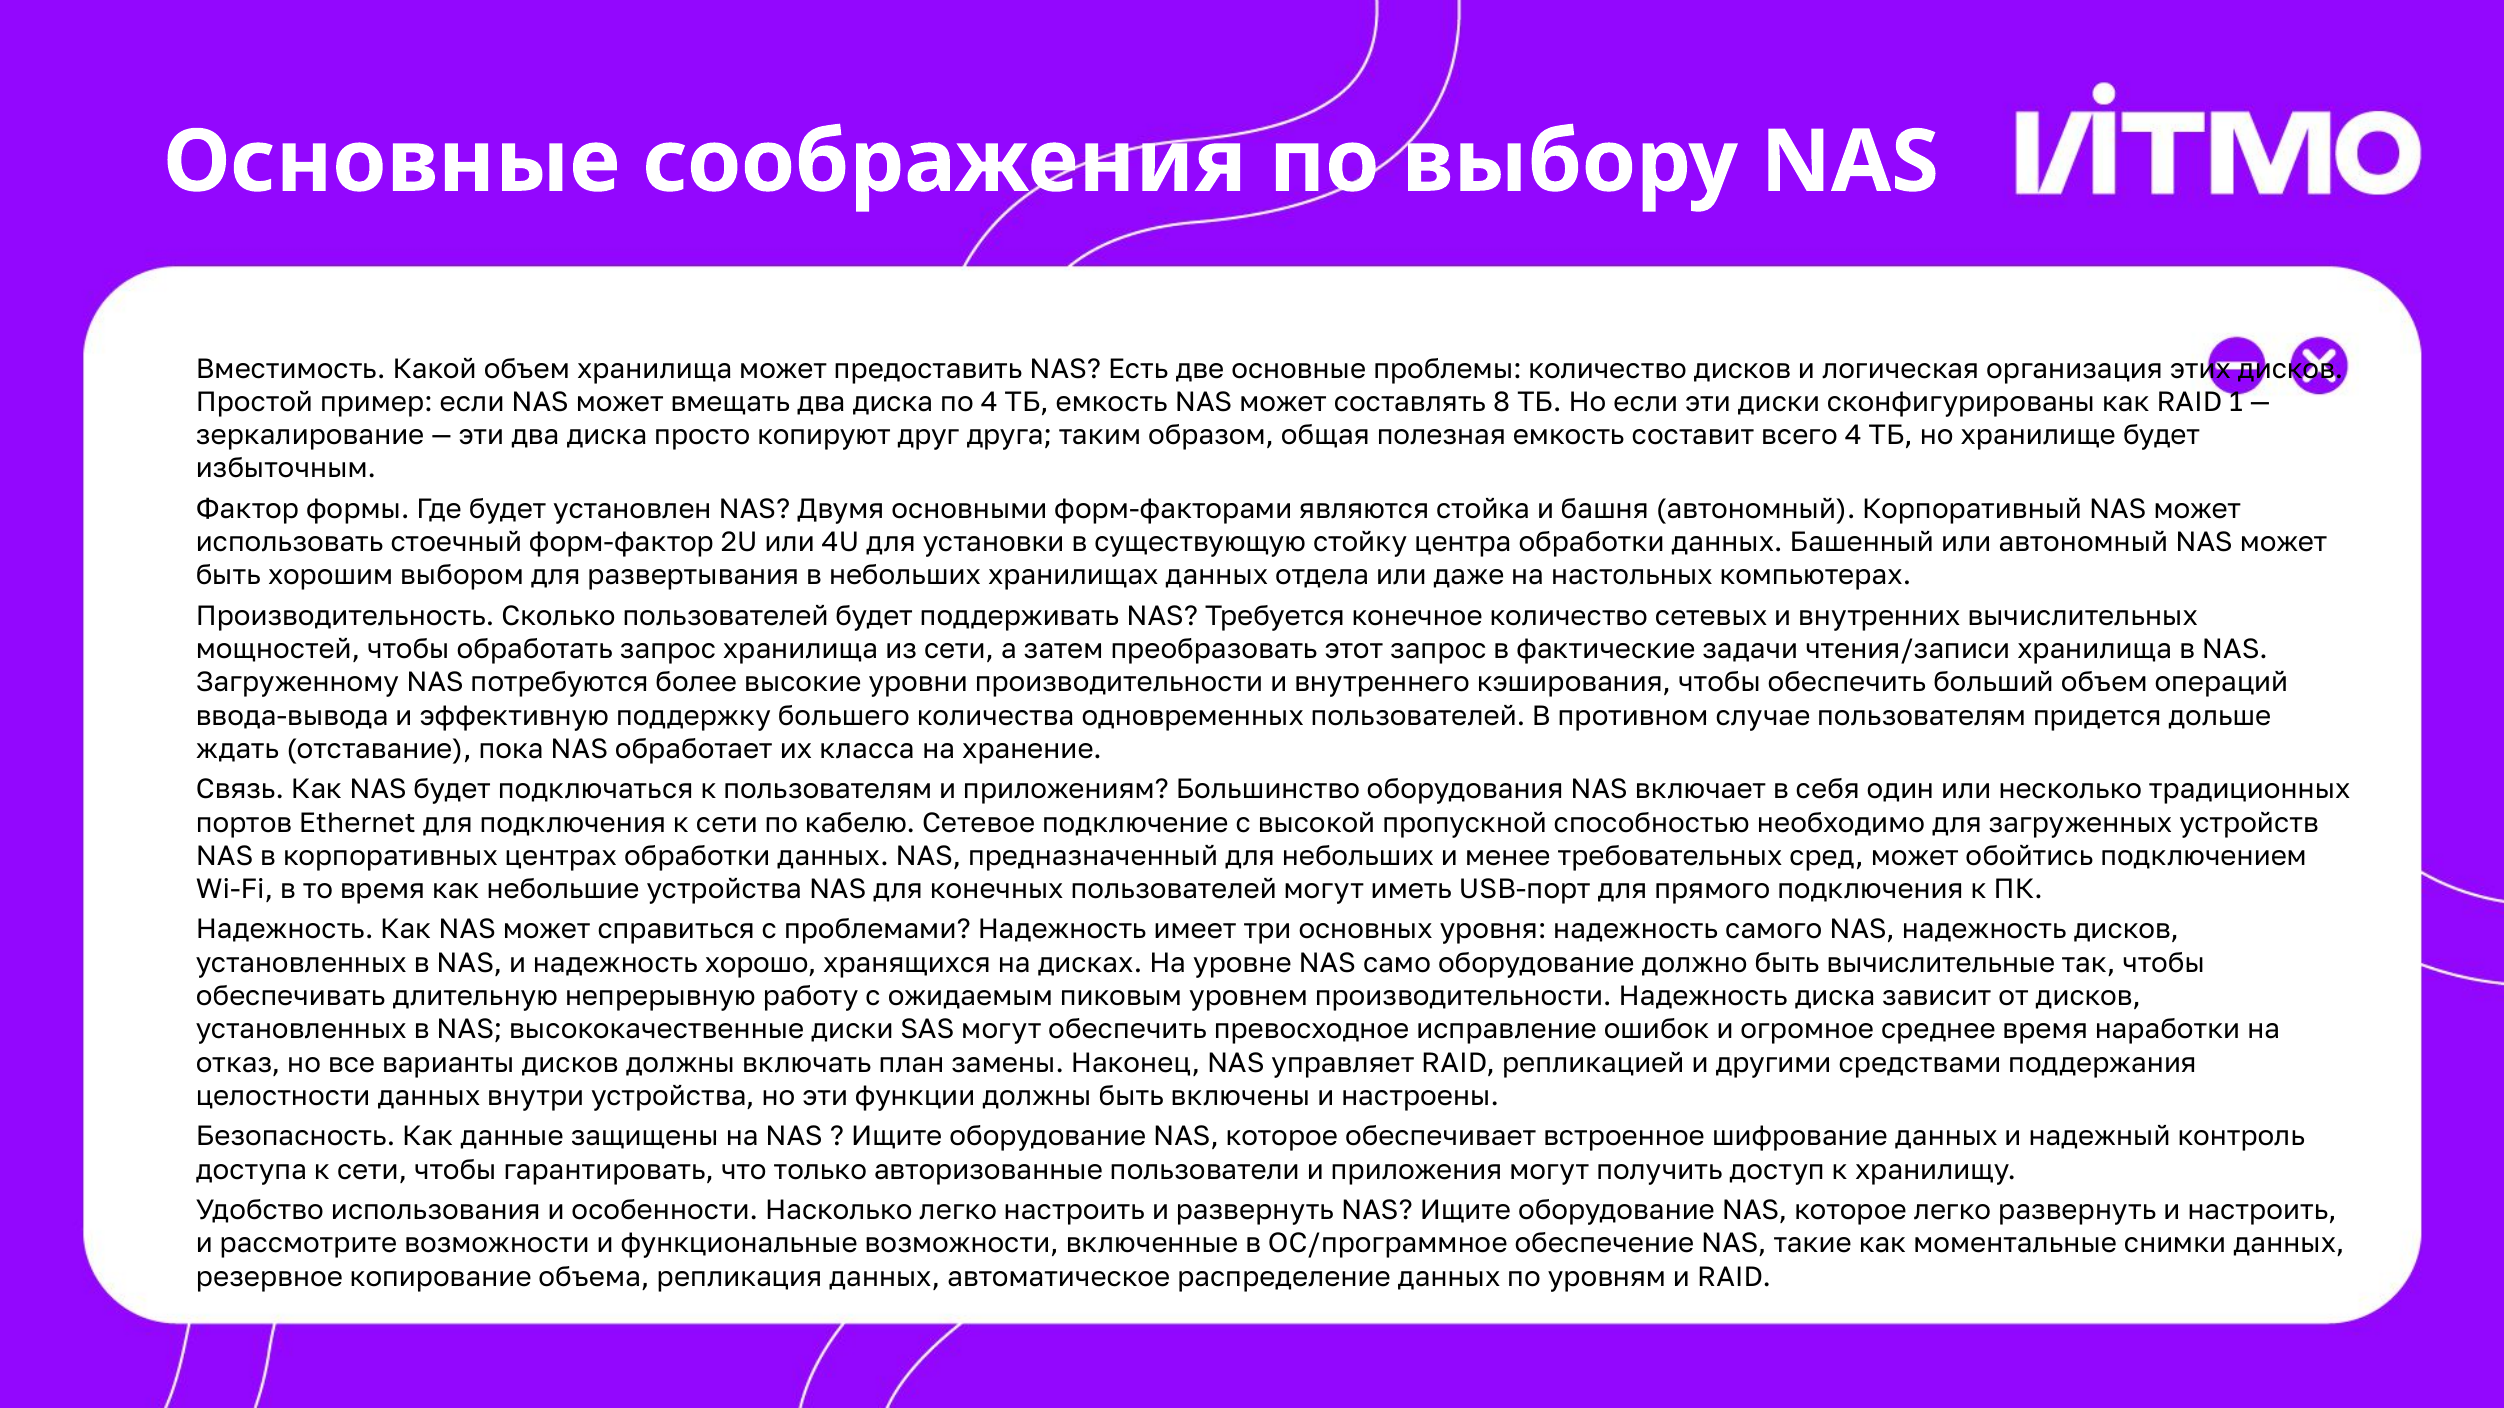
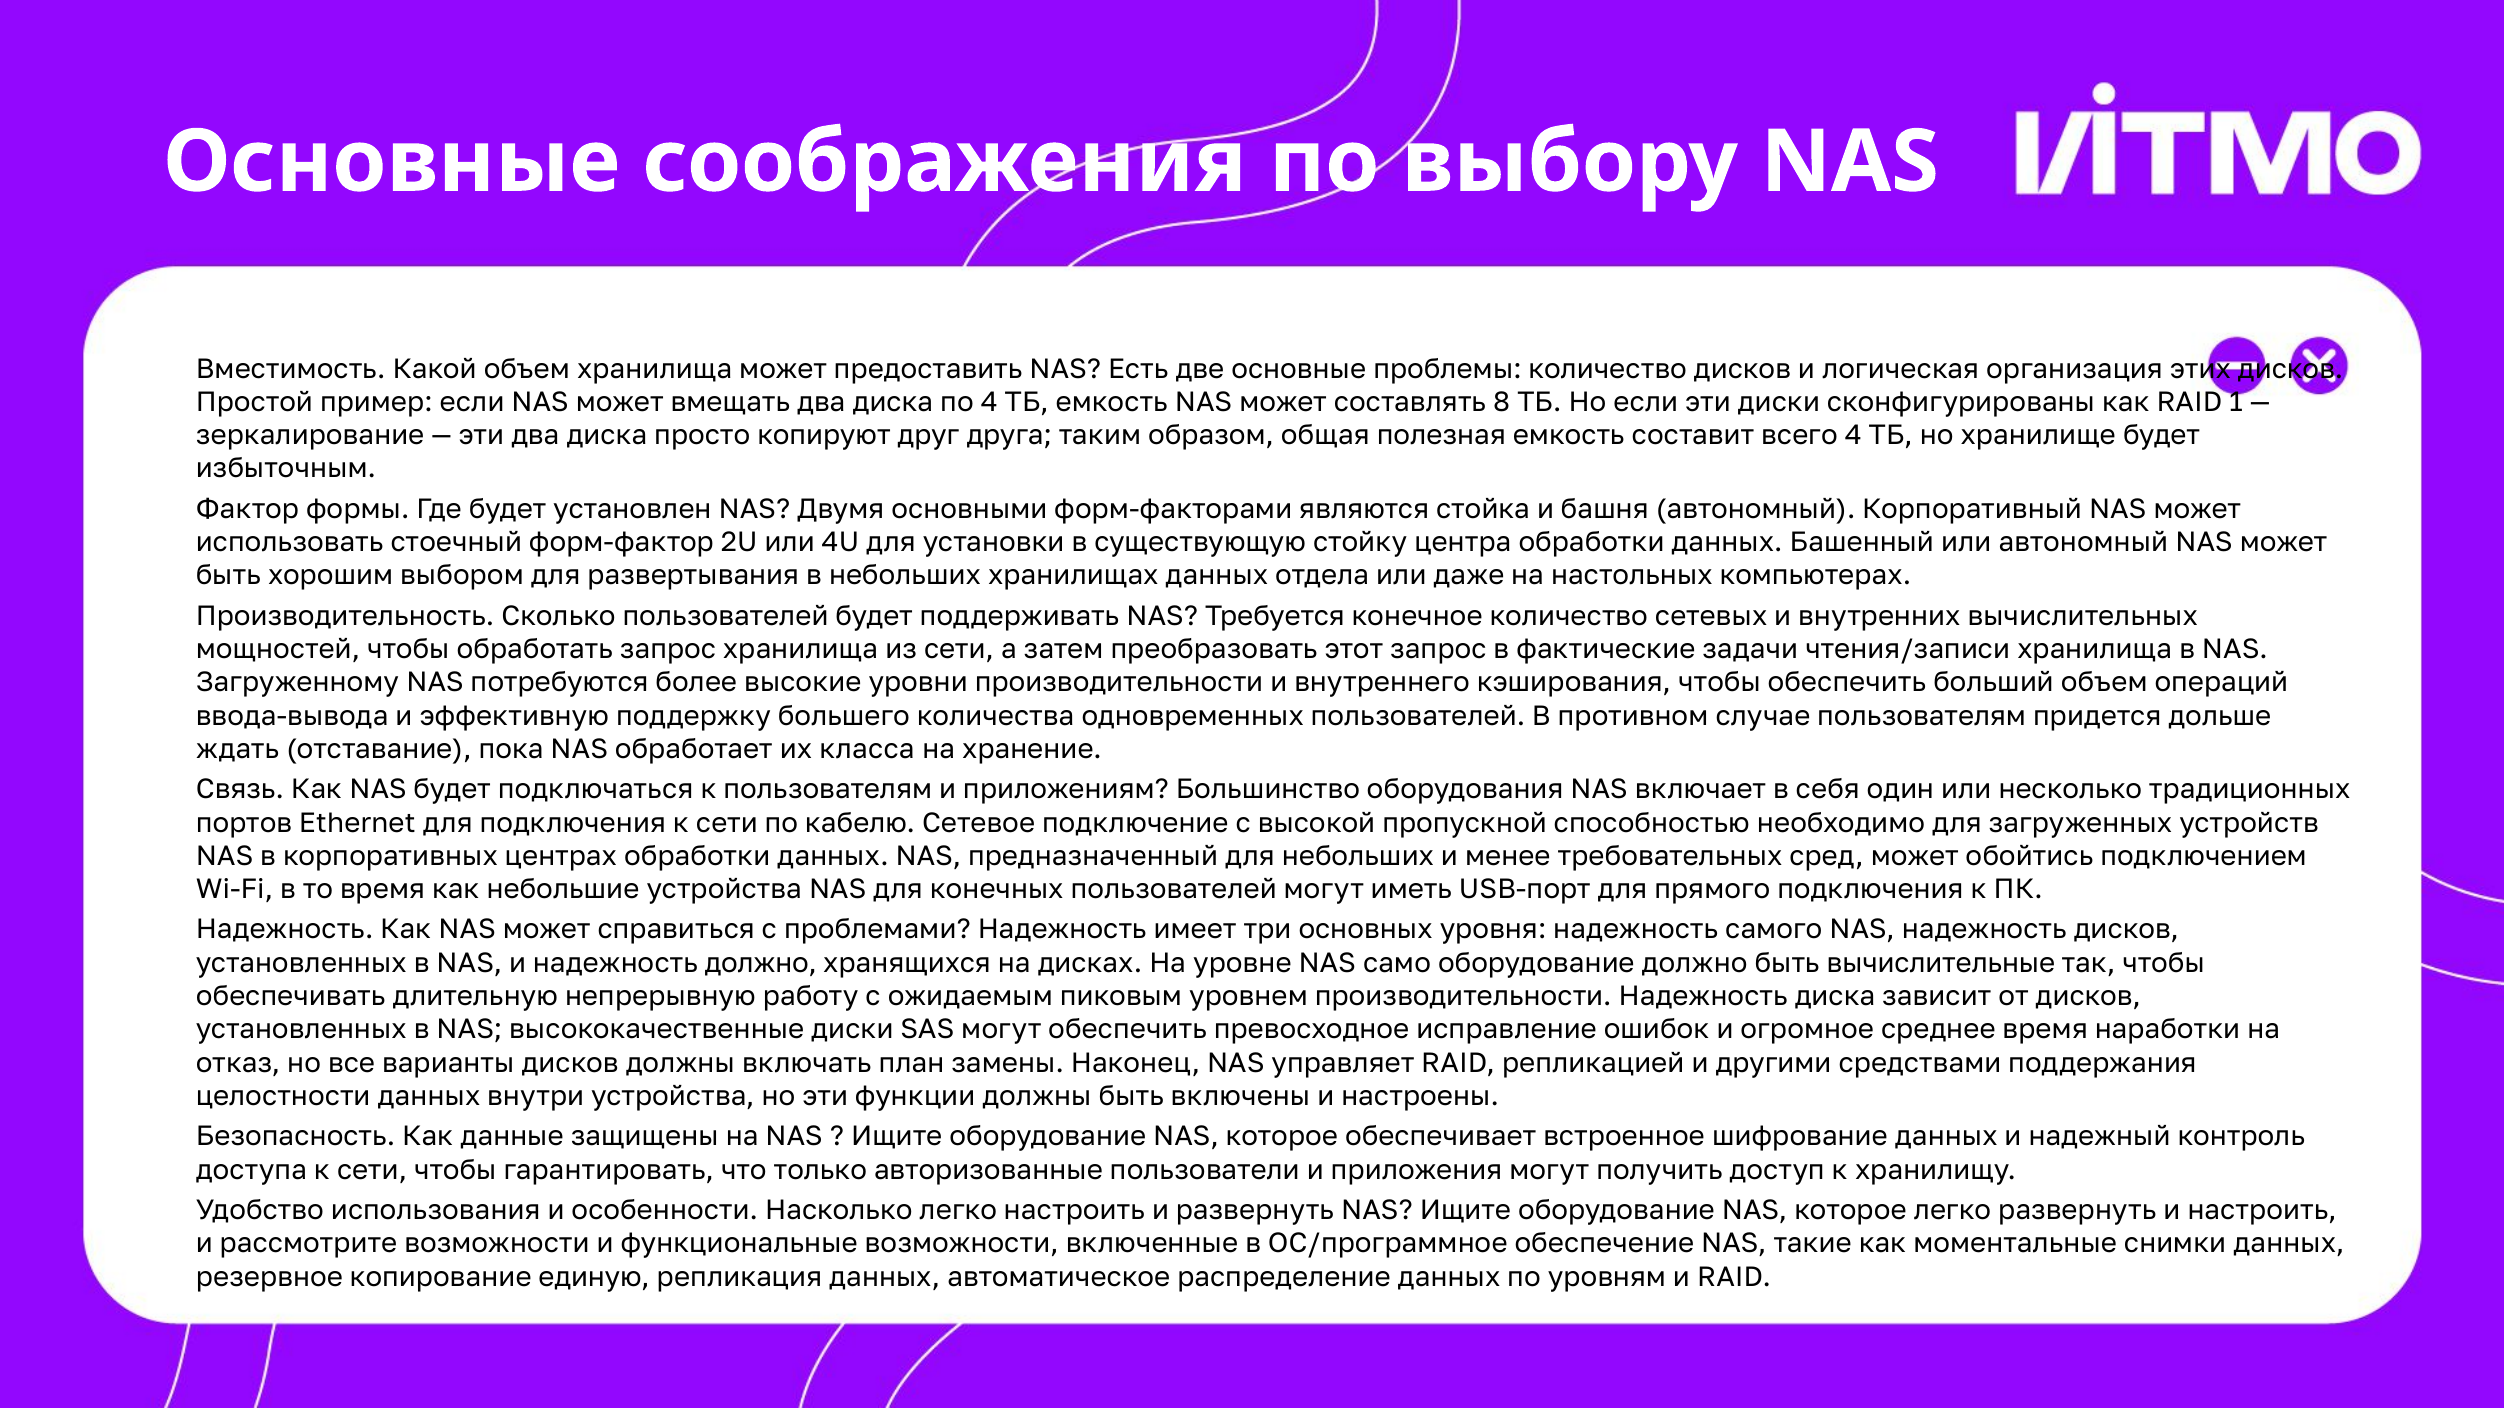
надежность хорошо: хорошо -> должно (761, 963)
объема: объема -> единую (594, 1277)
